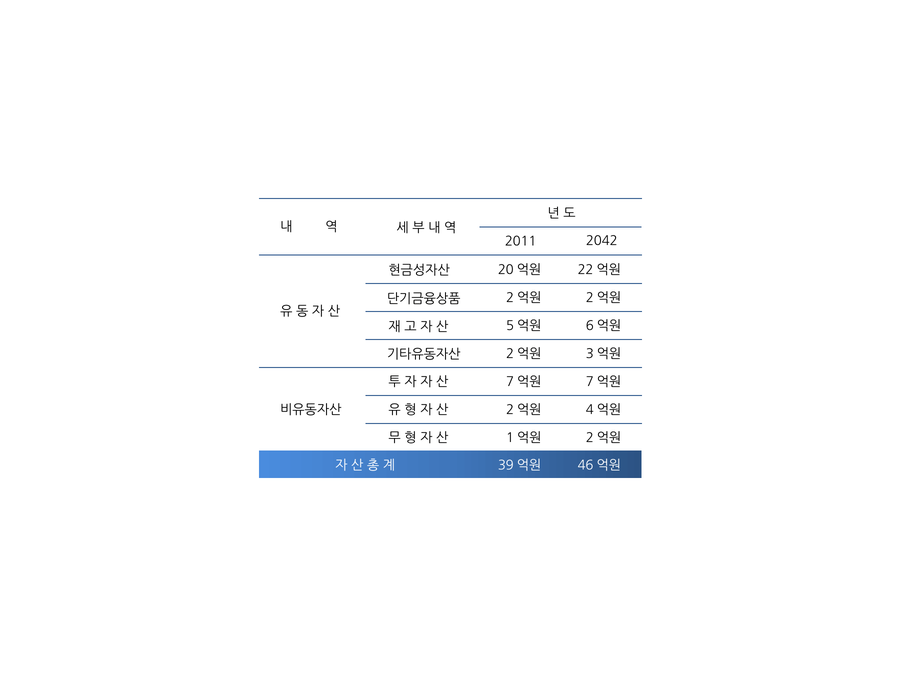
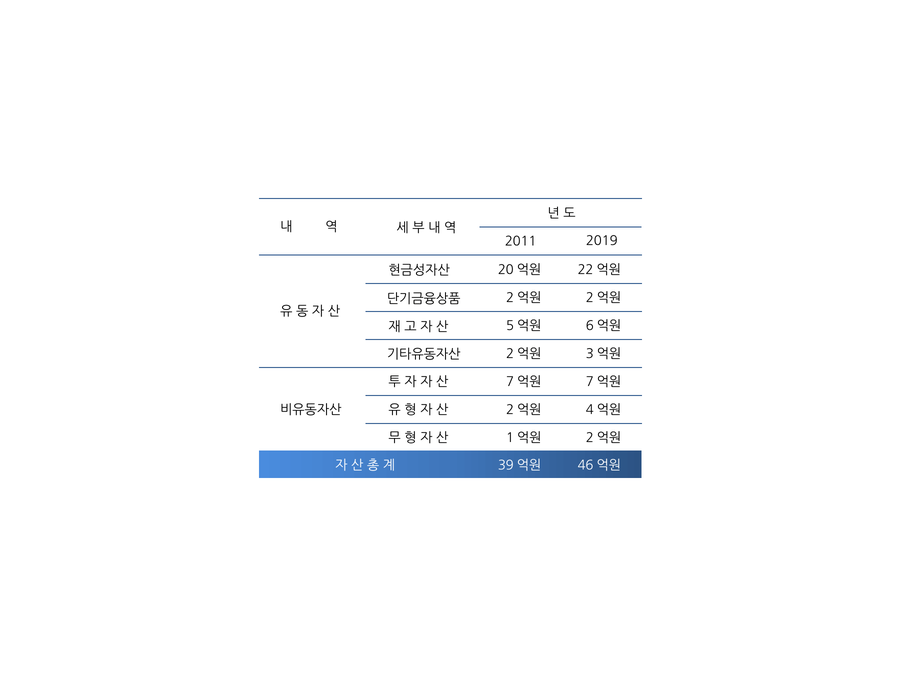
2042: 2042 -> 2019 (602, 241)
